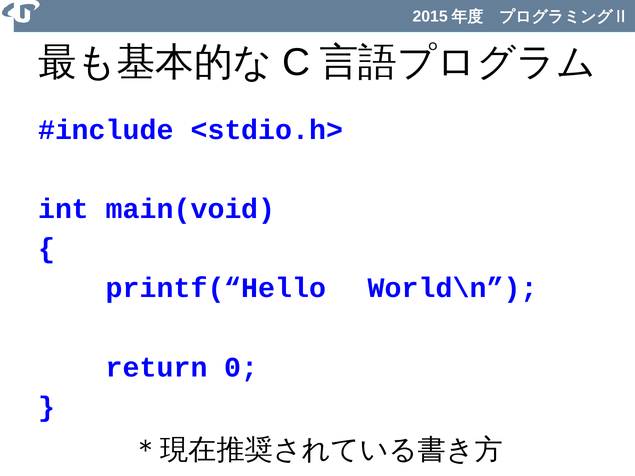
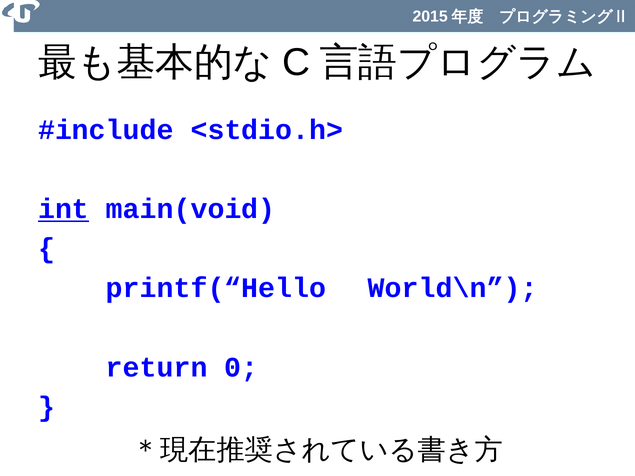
int underline: none -> present (64, 209)
